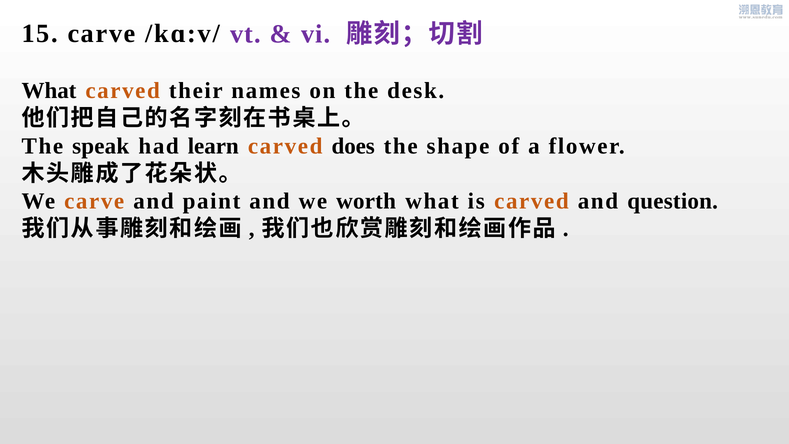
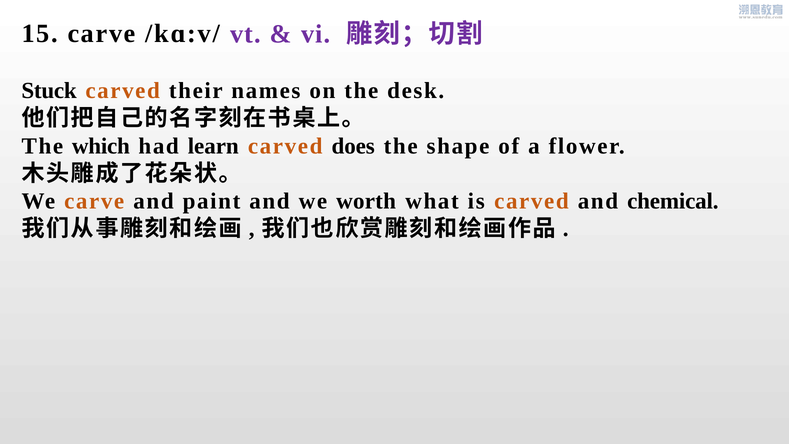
What: What -> Stuck (49, 91)
speak: speak -> which (101, 146)
question: question -> chemical (673, 201)
